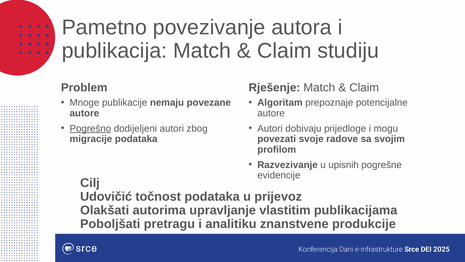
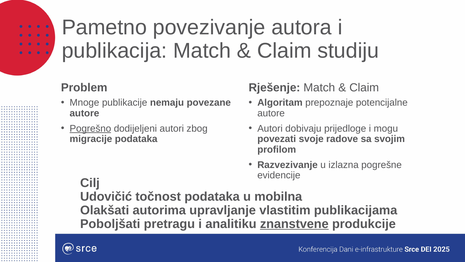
upisnih: upisnih -> izlazna (344, 165)
prijevoz: prijevoz -> mobilna (278, 196)
znanstvene underline: none -> present (294, 224)
